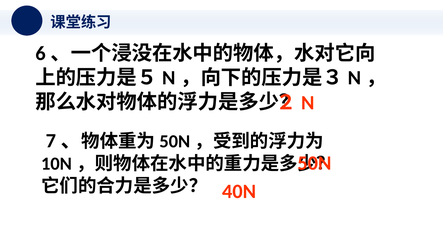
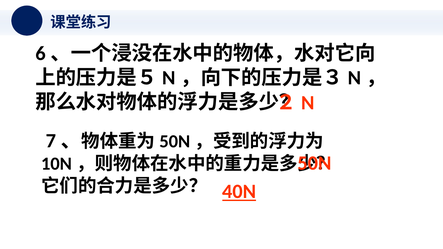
40N underline: none -> present (239, 192)
